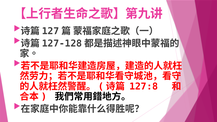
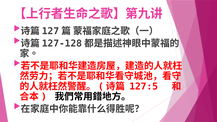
127:8: 127:8 -> 127:5 (144, 86)
